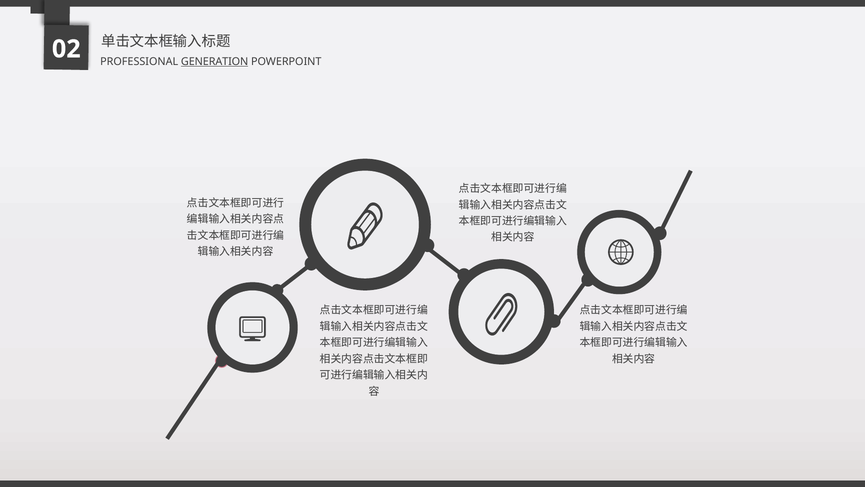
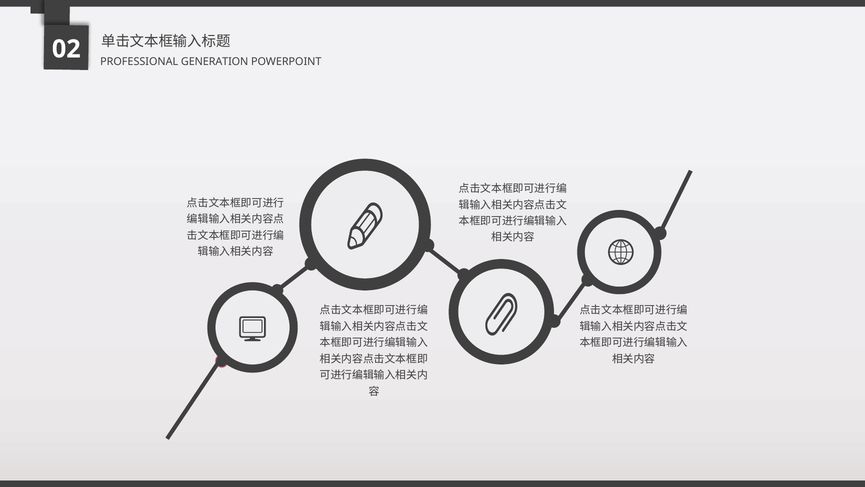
GENERATION underline: present -> none (215, 61)
